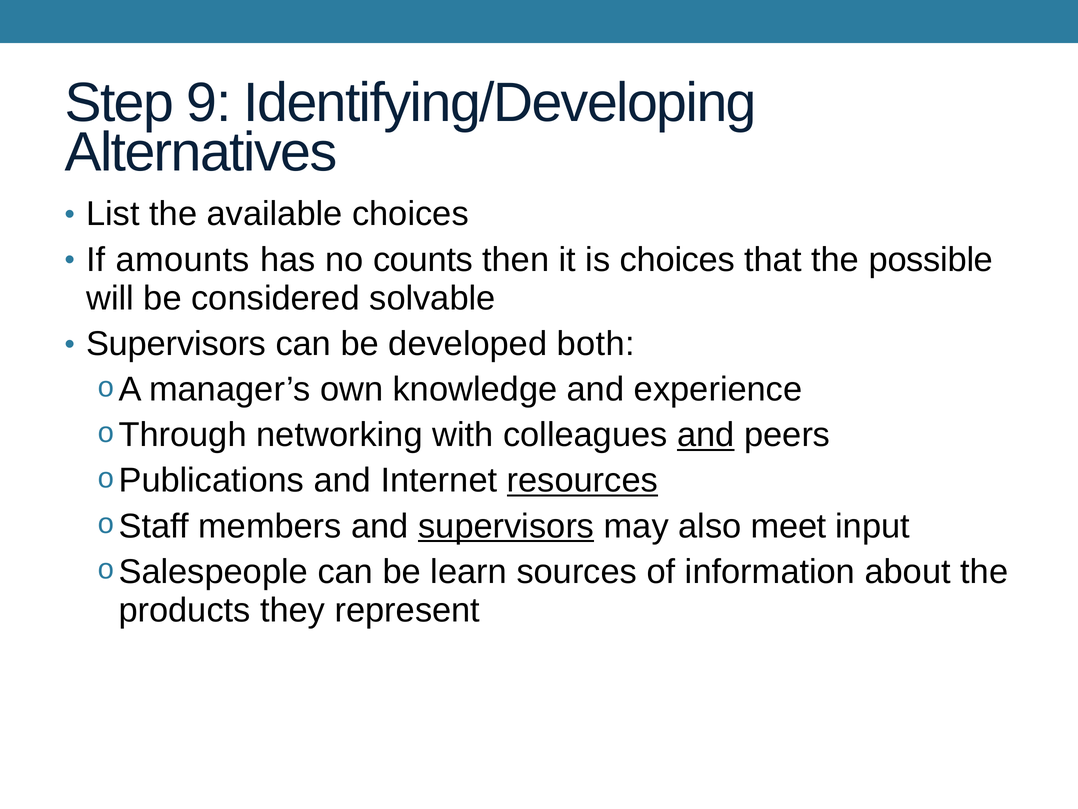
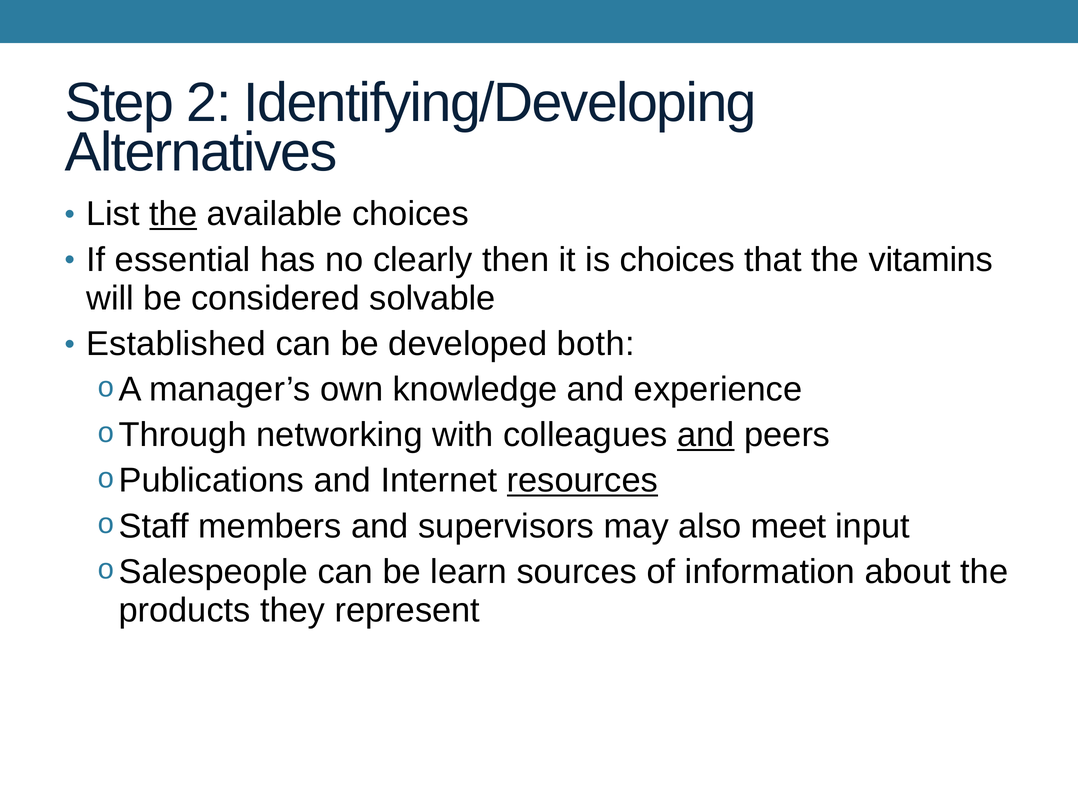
9: 9 -> 2 (209, 103)
the underline: none -> present (173, 214)
amounts: amounts -> essential (183, 259)
counts: counts -> clearly (423, 259)
possible: possible -> vitamins (931, 259)
Supervisors: Supervisors -> Established (176, 344)
supervisors underline: present -> none (506, 526)
